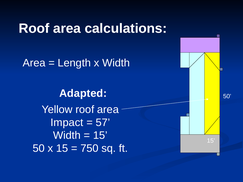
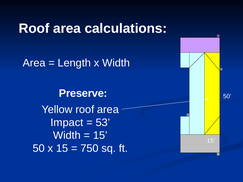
Adapted: Adapted -> Preserve (83, 93)
57: 57 -> 53 (103, 123)
